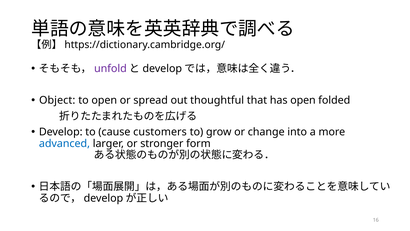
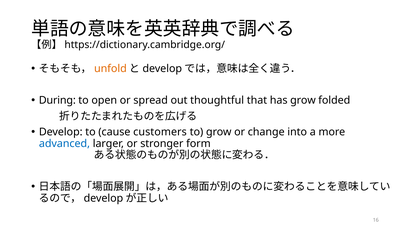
unfold colour: purple -> orange (110, 69)
Object: Object -> During (57, 100)
has open: open -> grow (303, 100)
